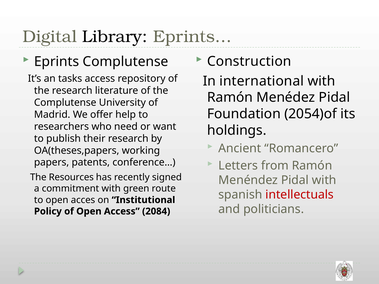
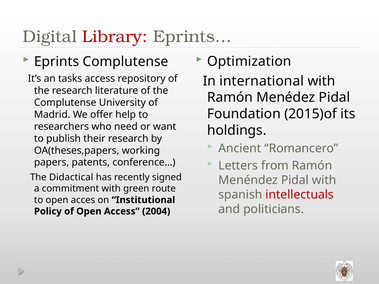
Library colour: black -> red (115, 37)
Construction: Construction -> Optimization (249, 61)
2054)of: 2054)of -> 2015)of (311, 114)
Resources: Resources -> Didactical (71, 177)
2084: 2084 -> 2004 (156, 212)
